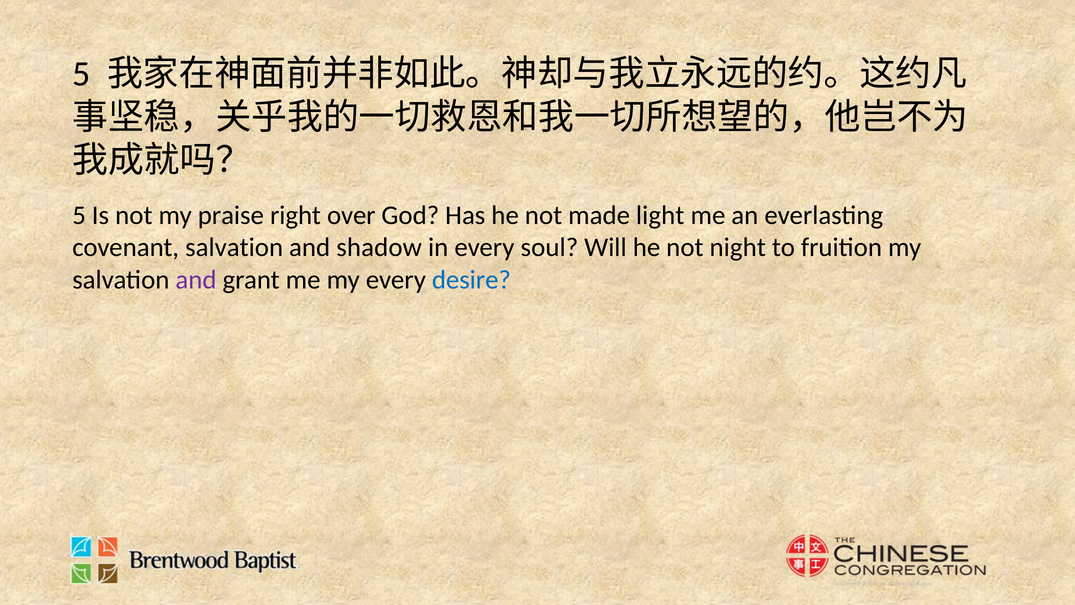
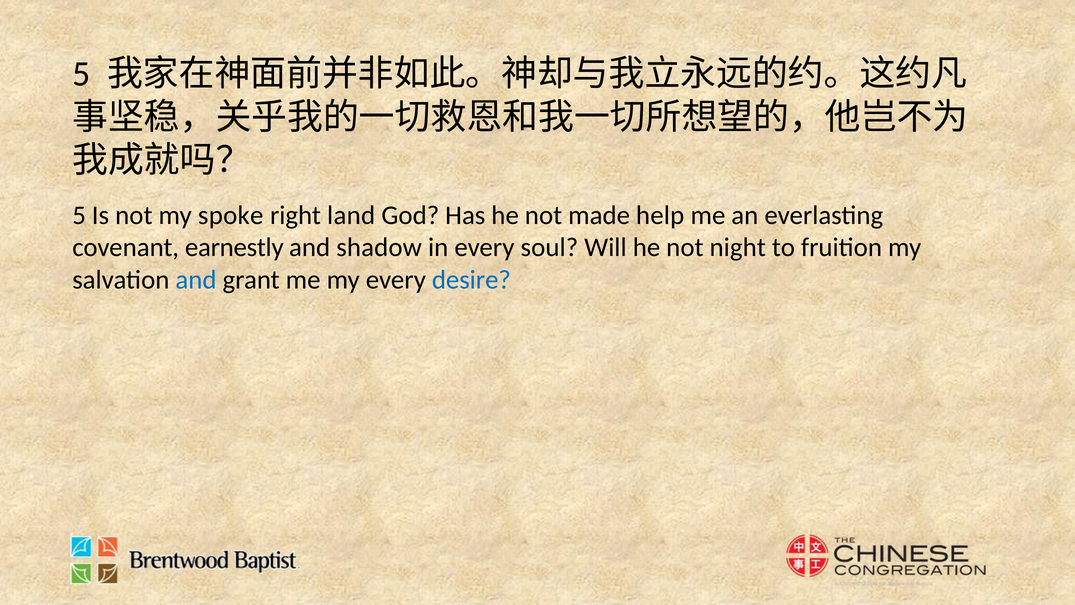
praise: praise -> spoke (231, 215)
over: over -> land (351, 215)
light: light -> help (660, 215)
covenant salvation: salvation -> earnestly (234, 247)
and colour: purple -> blue (196, 280)
